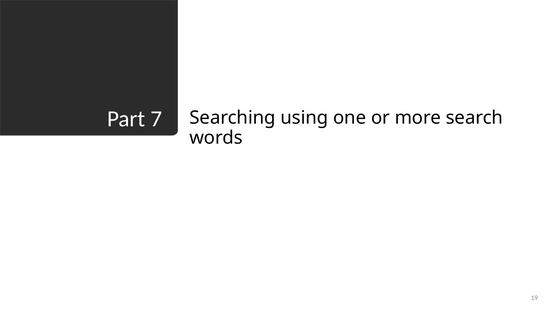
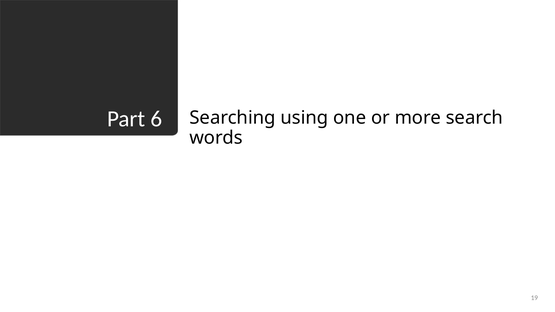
7: 7 -> 6 (156, 119)
